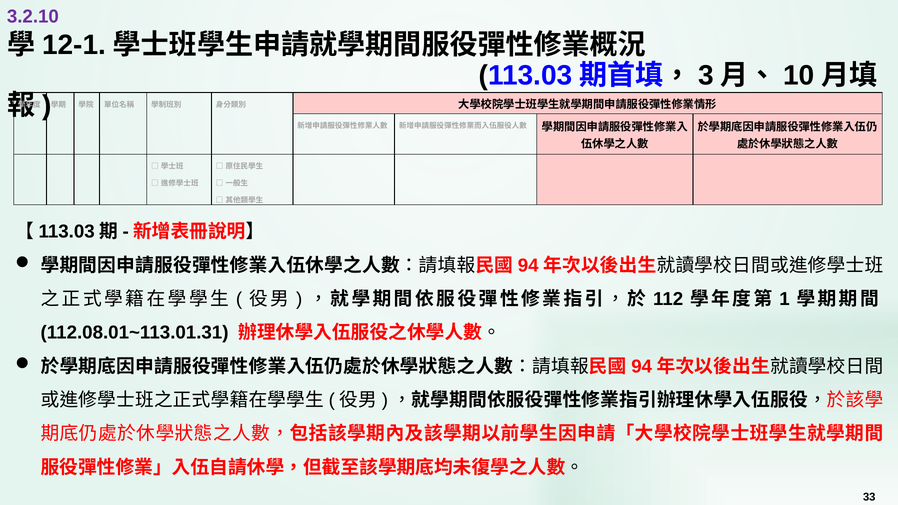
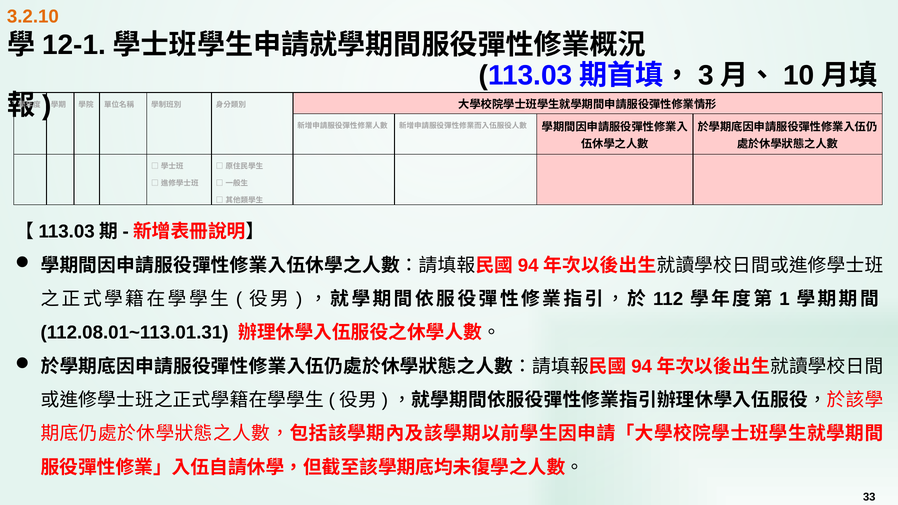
3.2.10 colour: purple -> orange (33, 16)
